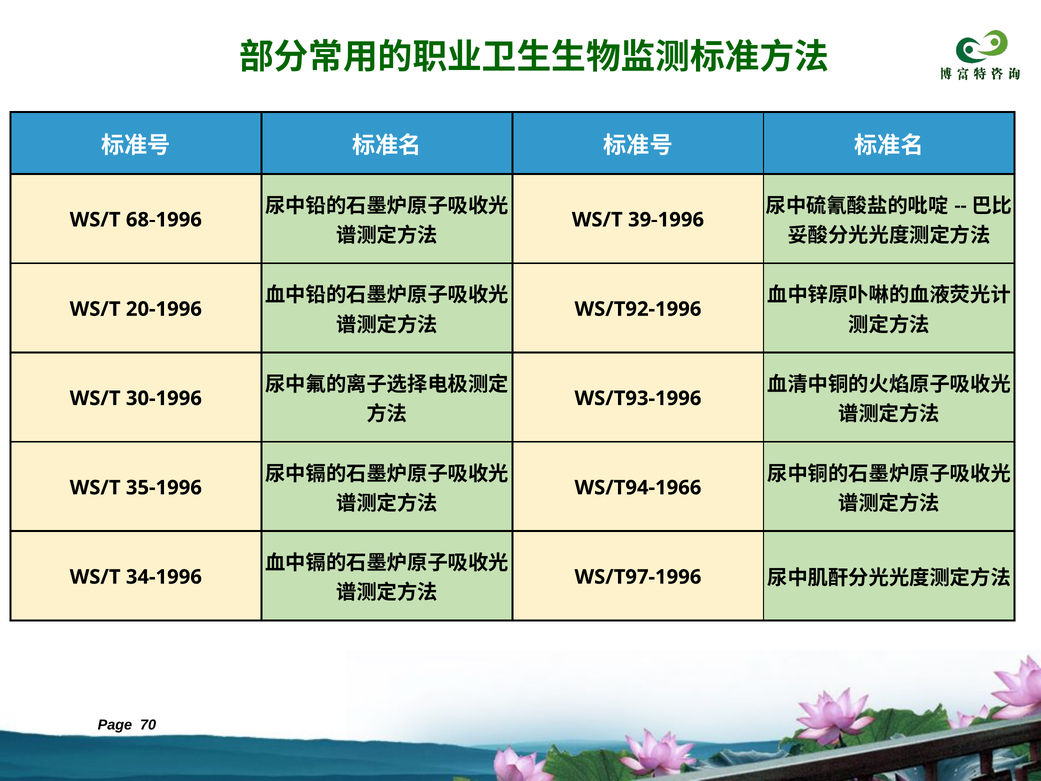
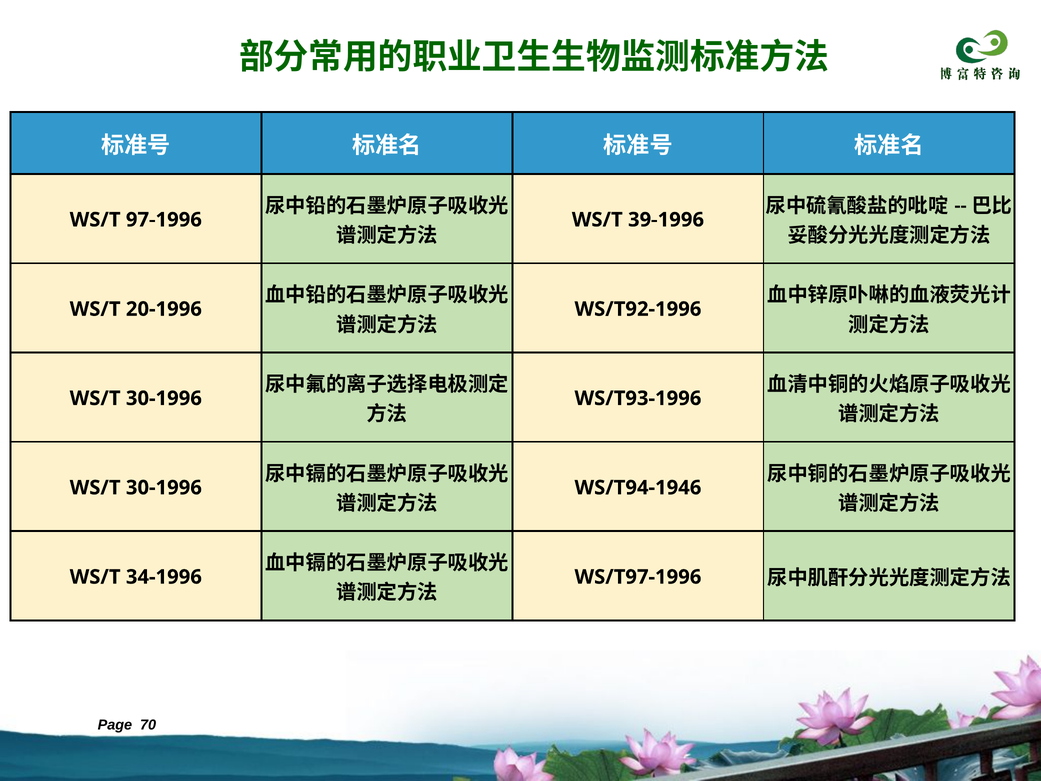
68-1996: 68-1996 -> 97-1996 (164, 220)
35-1996: 35-1996 -> 30-1996 (164, 488)
WS/T94-1966: WS/T94-1966 -> WS/T94-1946 (638, 488)
